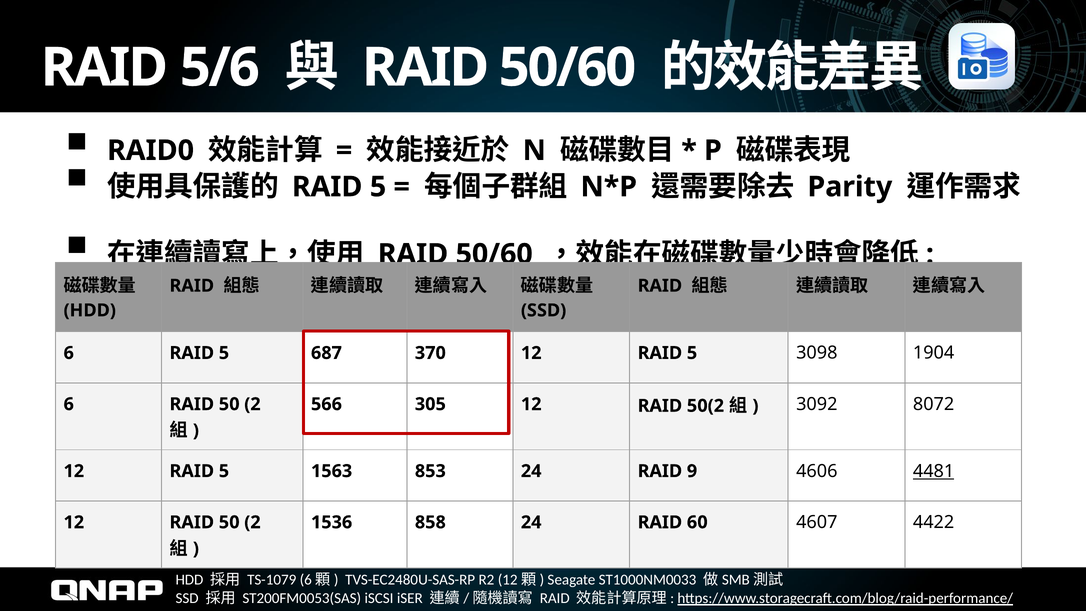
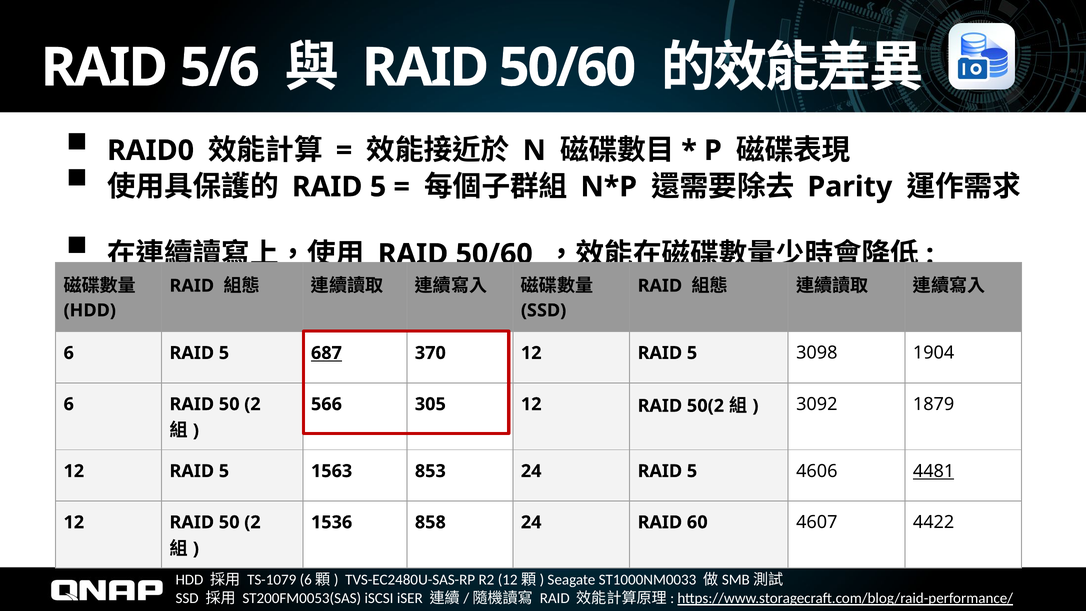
687 underline: none -> present (326, 353)
8072: 8072 -> 1879 (934, 404)
24 RAID 9: 9 -> 5 (692, 471)
